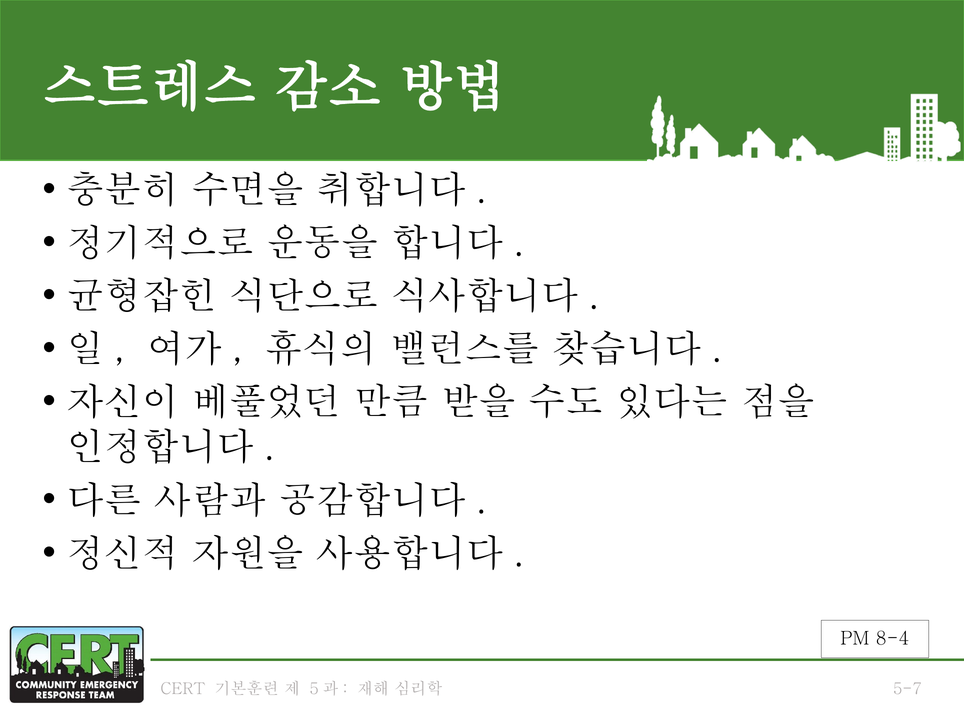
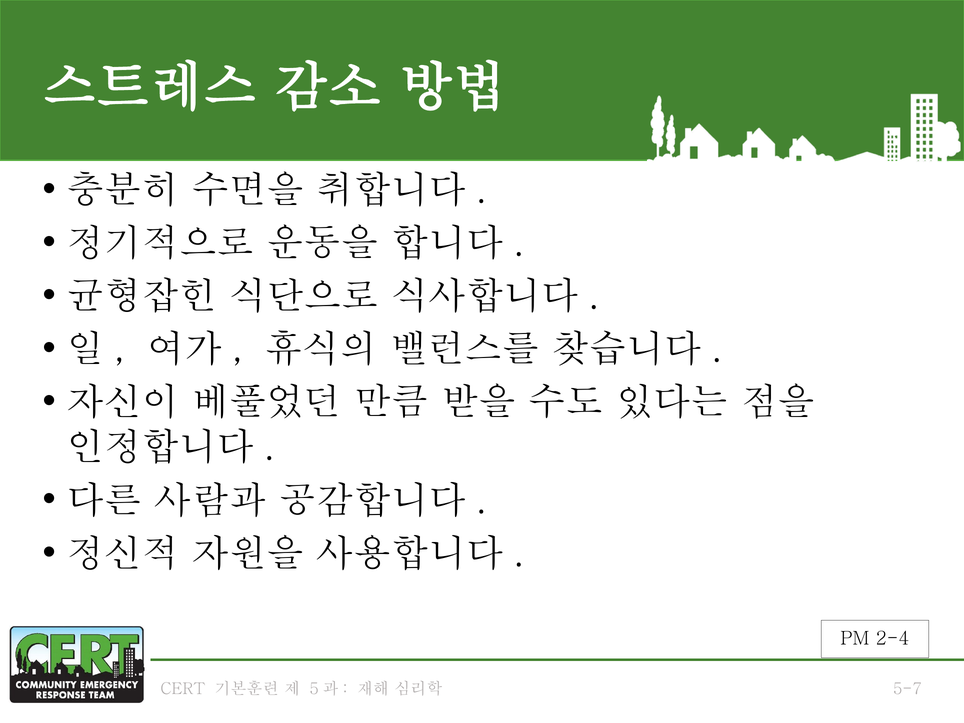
8-4: 8-4 -> 2-4 (893, 639)
